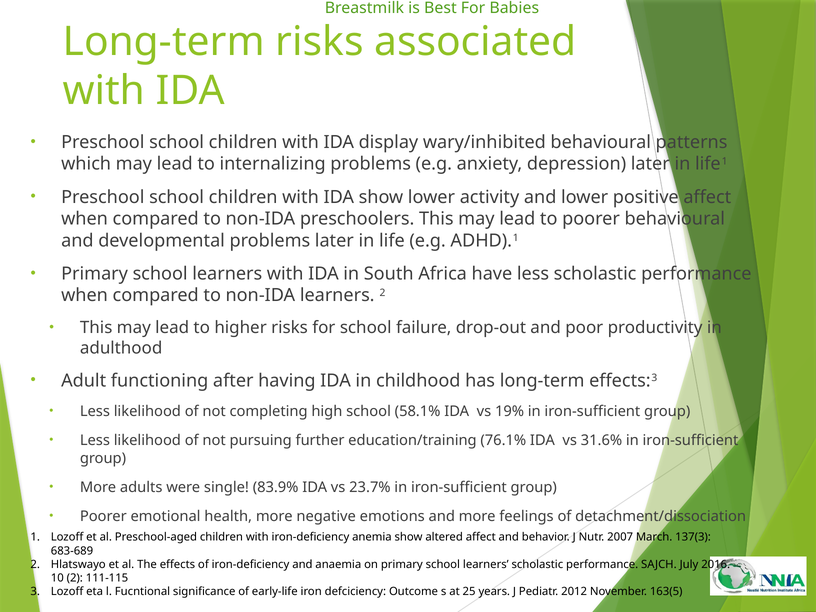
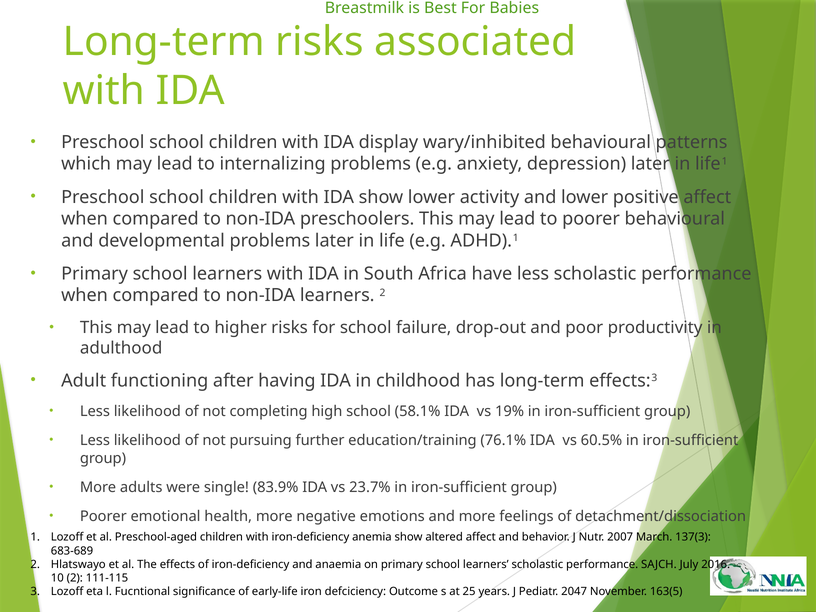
31.6%: 31.6% -> 60.5% (601, 441)
2012: 2012 -> 2047 (574, 592)
